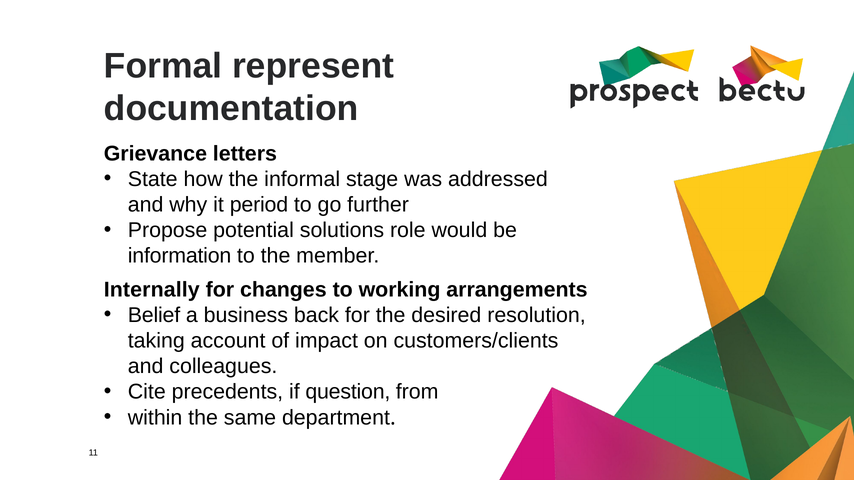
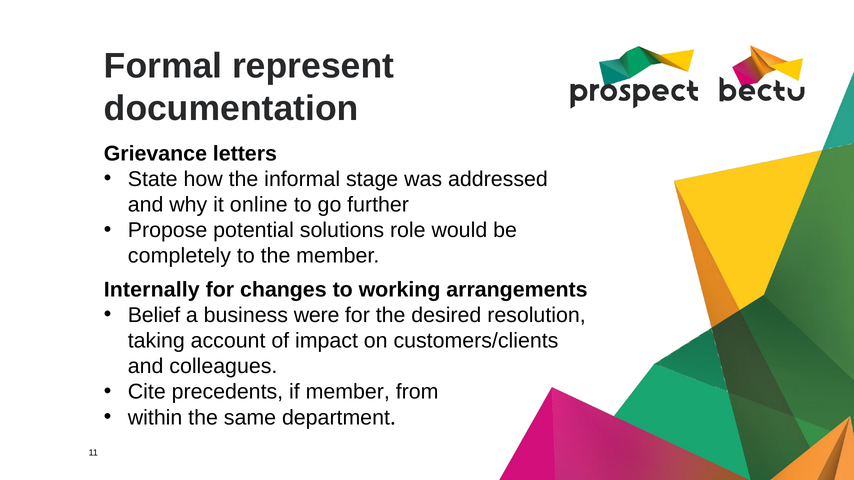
period: period -> online (259, 205)
information: information -> completely (179, 256)
back: back -> were (317, 315)
if question: question -> member (348, 392)
